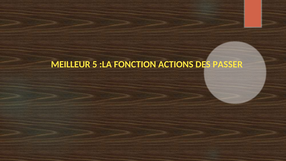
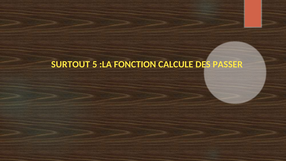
MEILLEUR: MEILLEUR -> SURTOUT (71, 64)
ACTIONS: ACTIONS -> CALCULE (176, 64)
